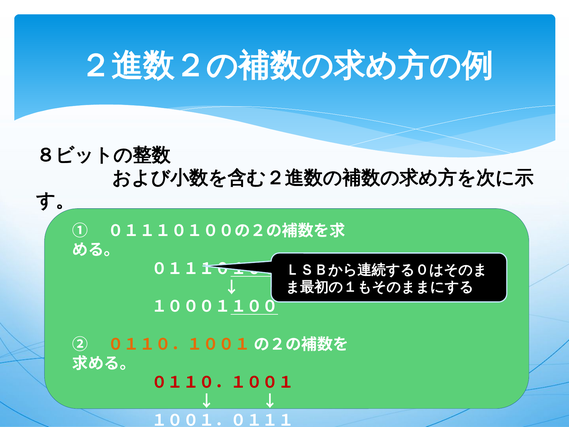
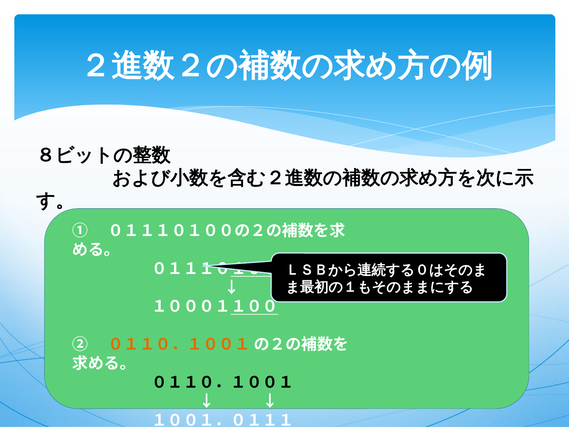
０１１０．１００１ colour: red -> black (223, 382)
